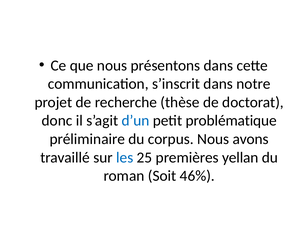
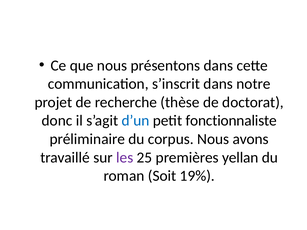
problématique: problématique -> fonctionnaliste (231, 121)
les colour: blue -> purple (125, 158)
46%: 46% -> 19% (197, 176)
